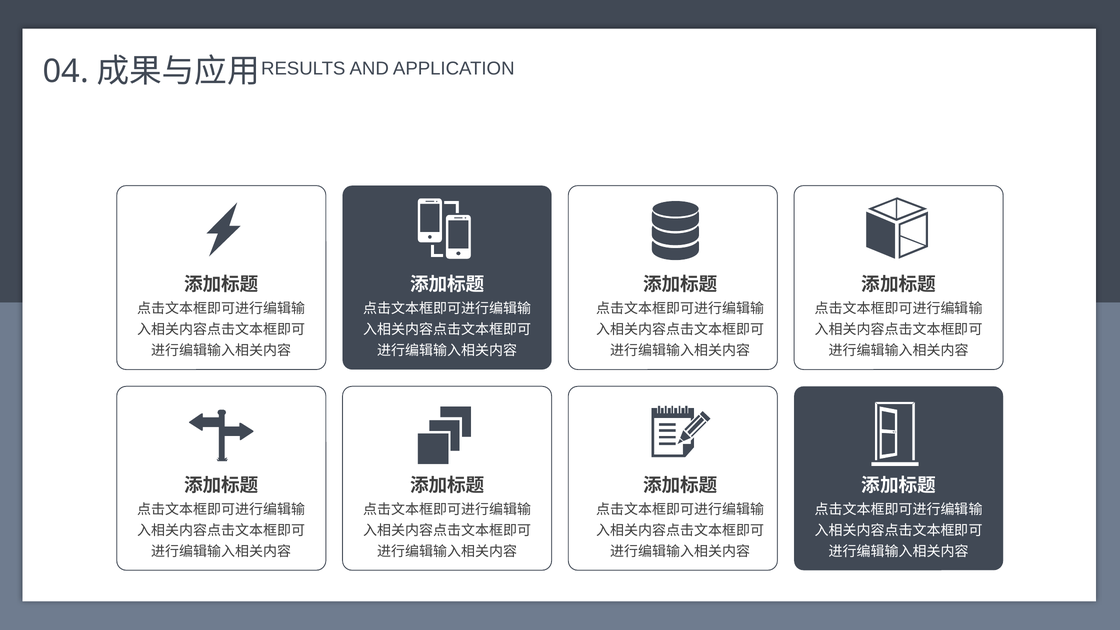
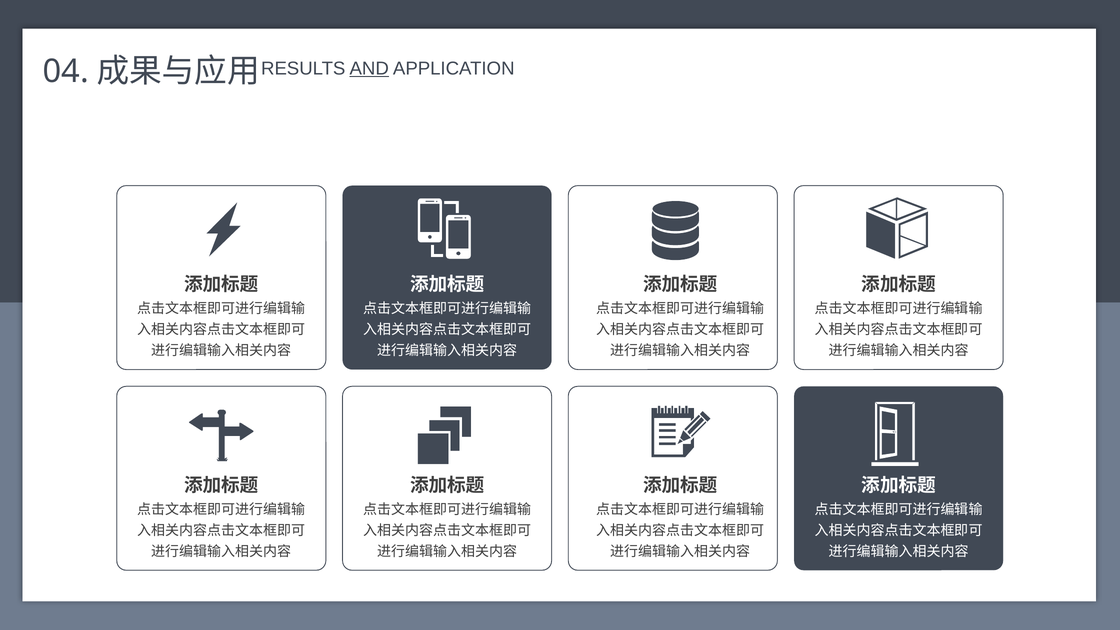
AND underline: none -> present (369, 69)
